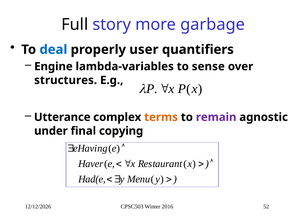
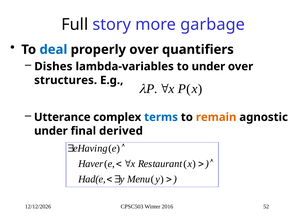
properly user: user -> over (144, 49)
Engine: Engine -> Dishes (53, 66)
to sense: sense -> under (208, 66)
terms colour: orange -> blue (161, 117)
remain colour: purple -> orange (216, 117)
copying: copying -> derived (121, 131)
